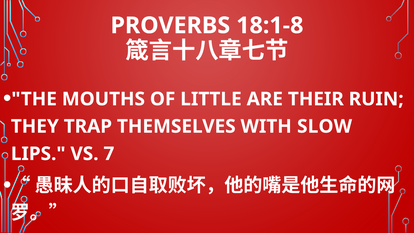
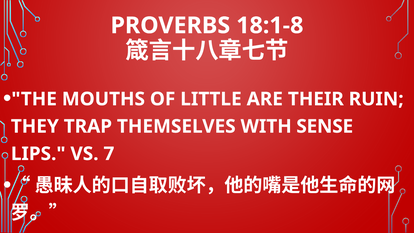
SLOW: SLOW -> SENSE (325, 126)
